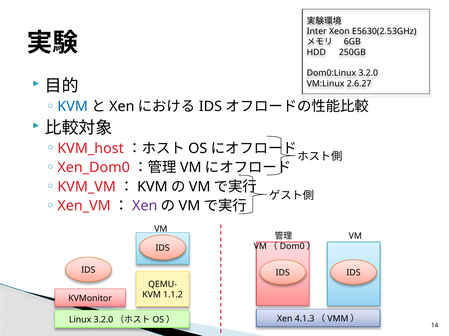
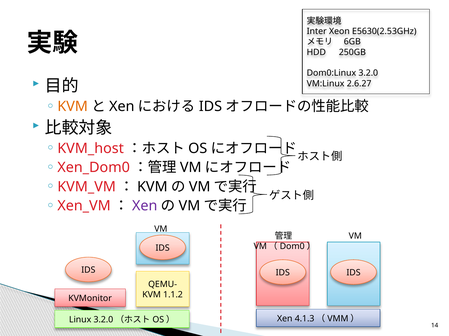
KVM colour: blue -> orange (73, 107)
